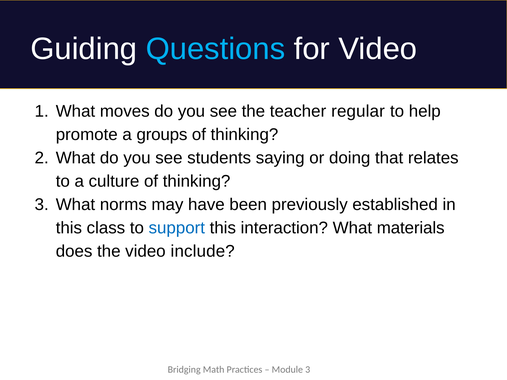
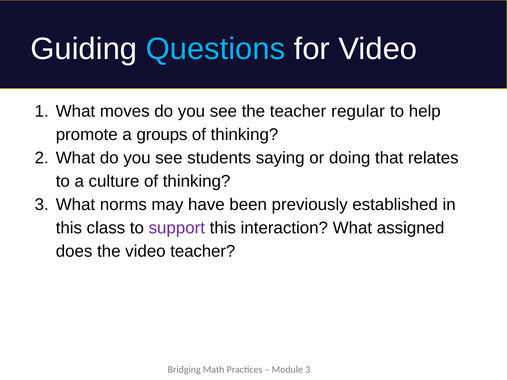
support colour: blue -> purple (177, 228)
materials: materials -> assigned (411, 228)
video include: include -> teacher (203, 251)
